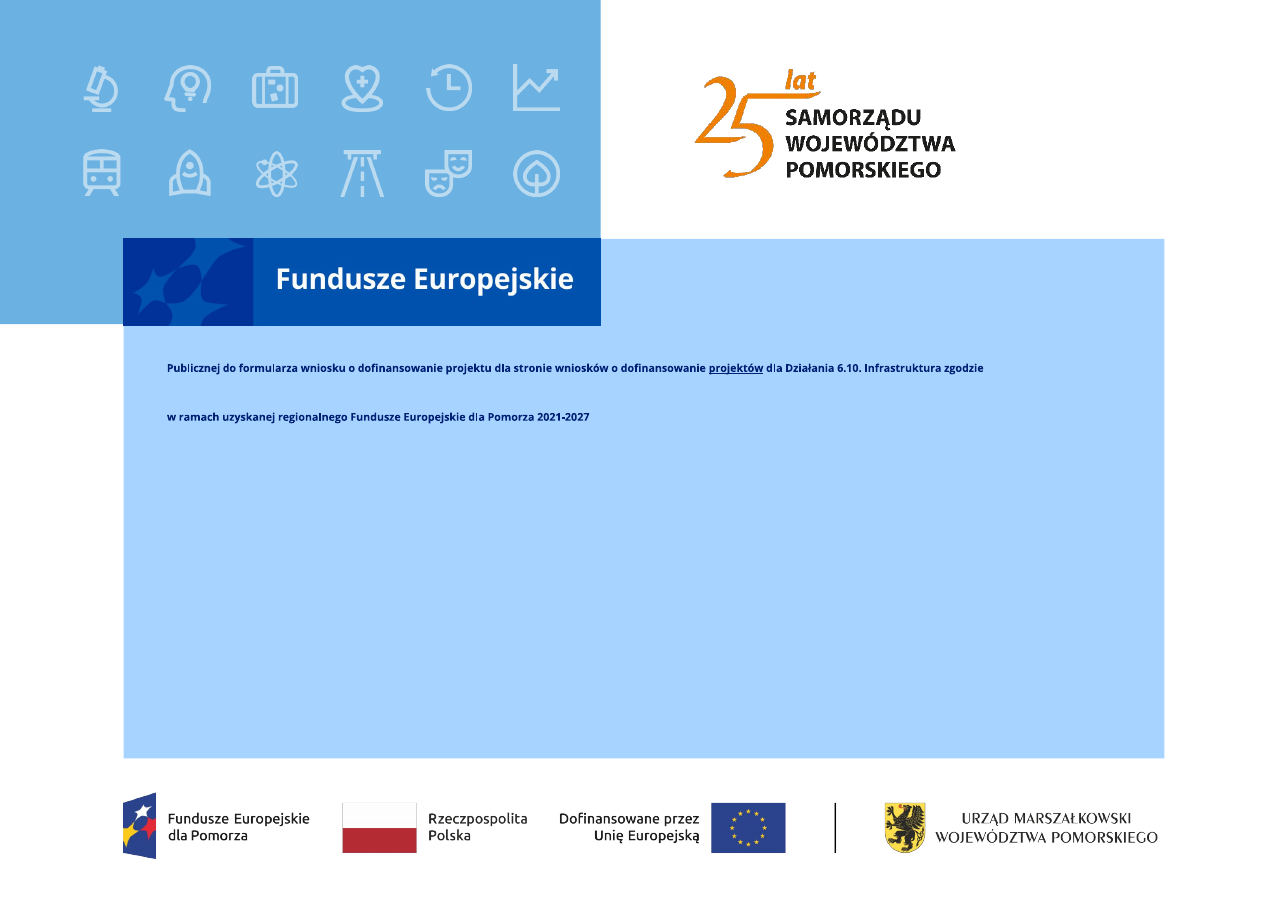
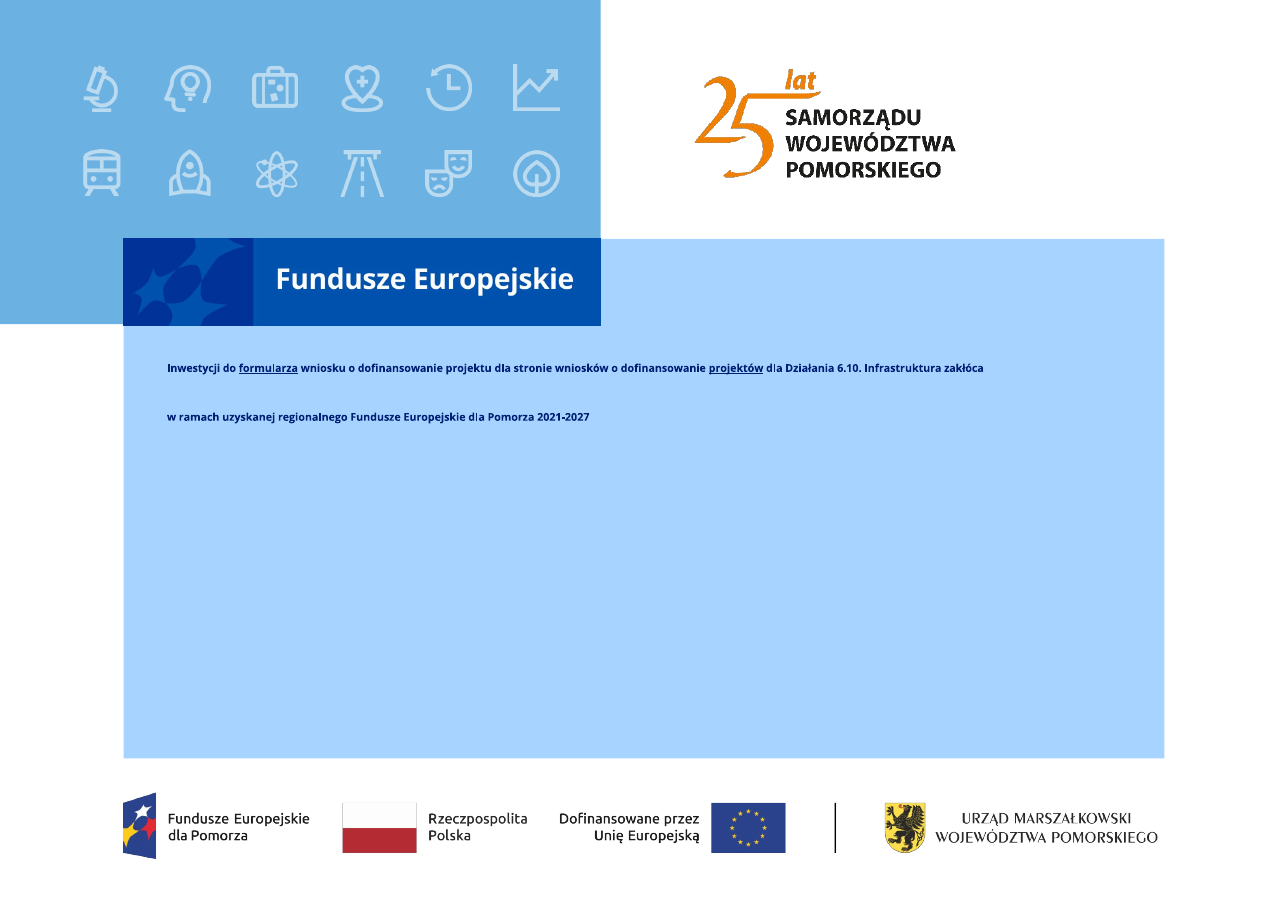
Publicznej: Publicznej -> Inwestycji (194, 369)
formularza underline: none -> present (268, 369)
zgodzie: zgodzie -> zakłóca (964, 369)
